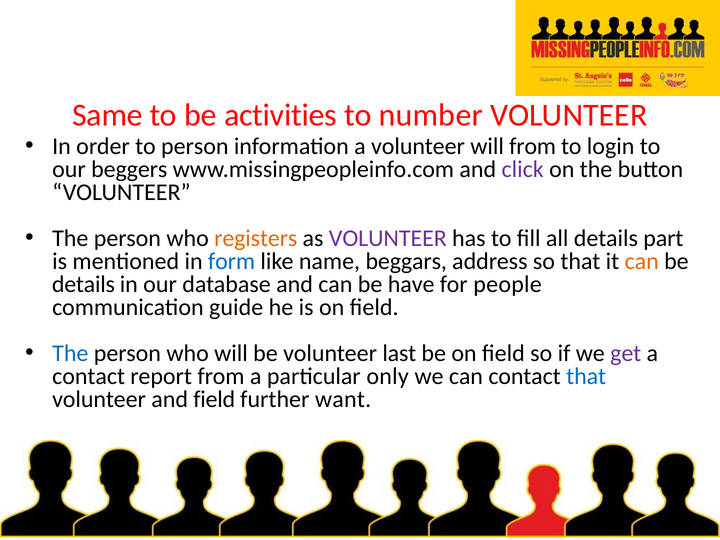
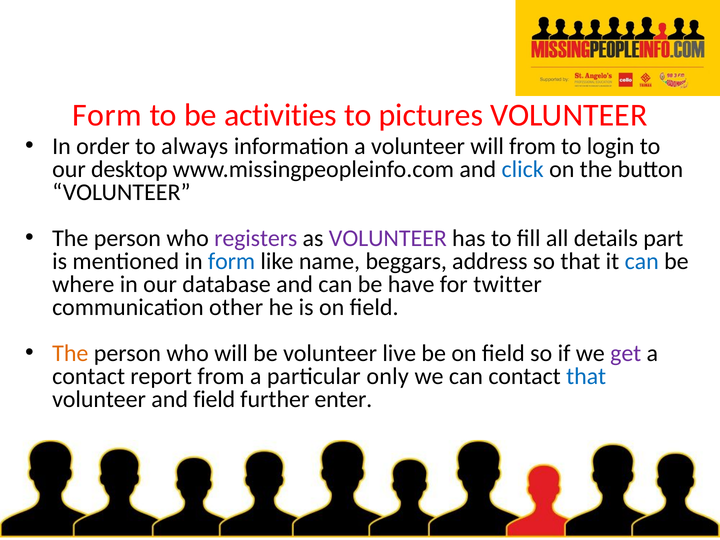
Same: Same -> Form (107, 115)
number: number -> pictures (431, 115)
to person: person -> always (195, 146)
beggers: beggers -> desktop (129, 169)
click colour: purple -> blue (523, 169)
registers colour: orange -> purple (256, 238)
can colour: orange -> blue (642, 261)
details: details -> where (83, 284)
people: people -> twitter (508, 284)
guide: guide -> other (236, 307)
The colour: blue -> orange (70, 353)
last: last -> live (399, 353)
want: want -> enter (343, 400)
